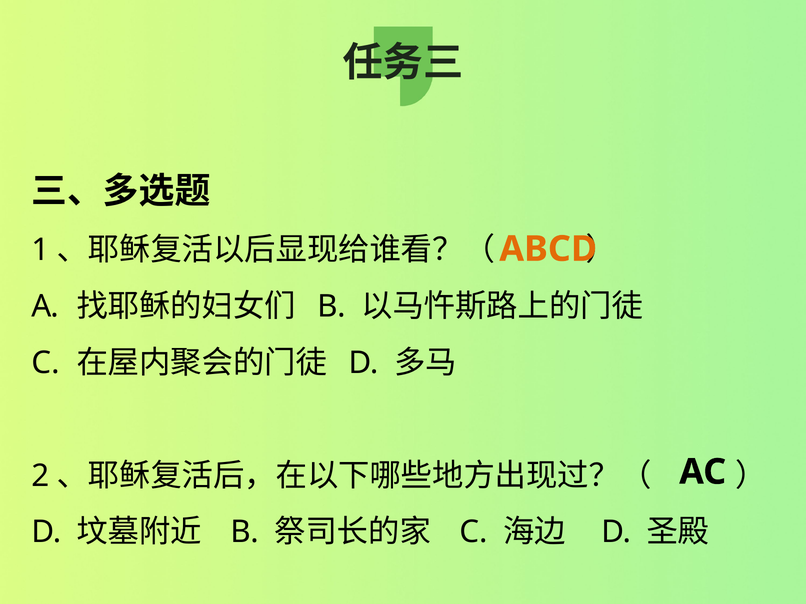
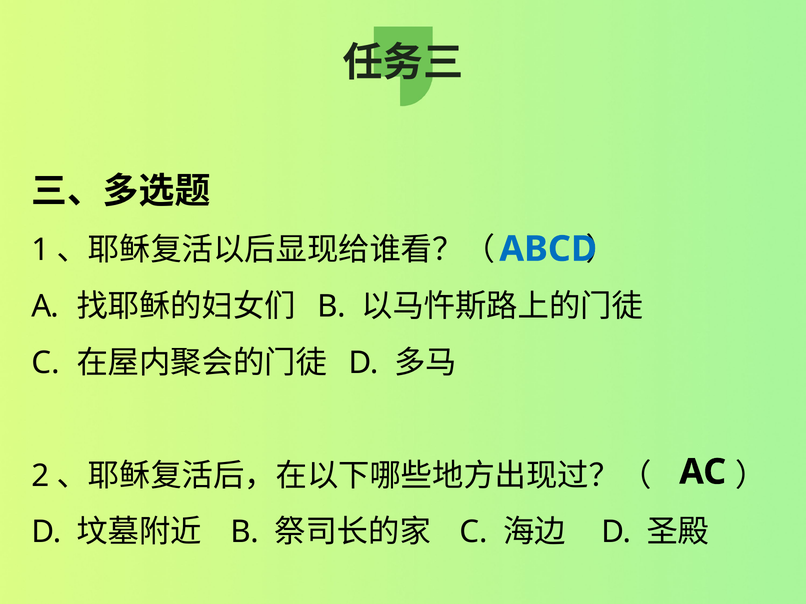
ABCD colour: orange -> blue (548, 249)
